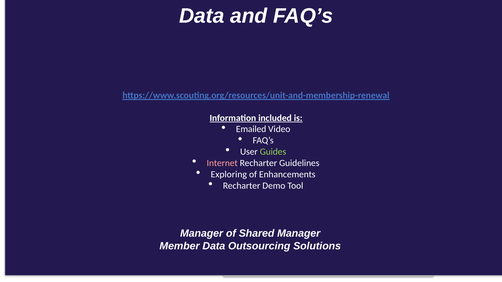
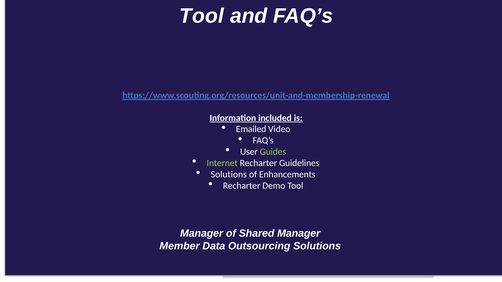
Data: Data -> Tool (202, 16)
Internet colour: pink -> light green (222, 163)
Exploring: Exploring -> Solutions (229, 175)
